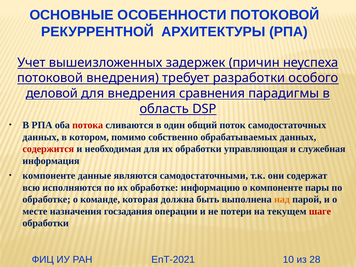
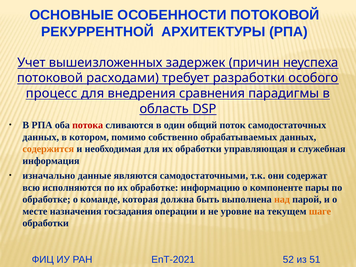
потоковой внедрения: внедрения -> расходами (123, 78)
деловой: деловой -> процесс (52, 93)
содержится colour: red -> orange (48, 149)
компоненте: компоненте -> изначально (49, 176)
потери: потери -> уровне (236, 211)
шаге colour: red -> orange (320, 211)
10: 10 -> 52 (288, 260)
28: 28 -> 51 (315, 260)
